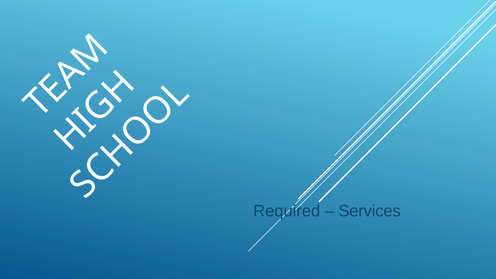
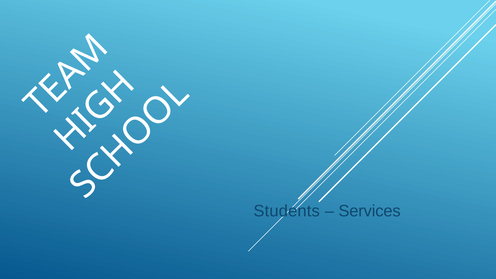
Required: Required -> Students (287, 211)
